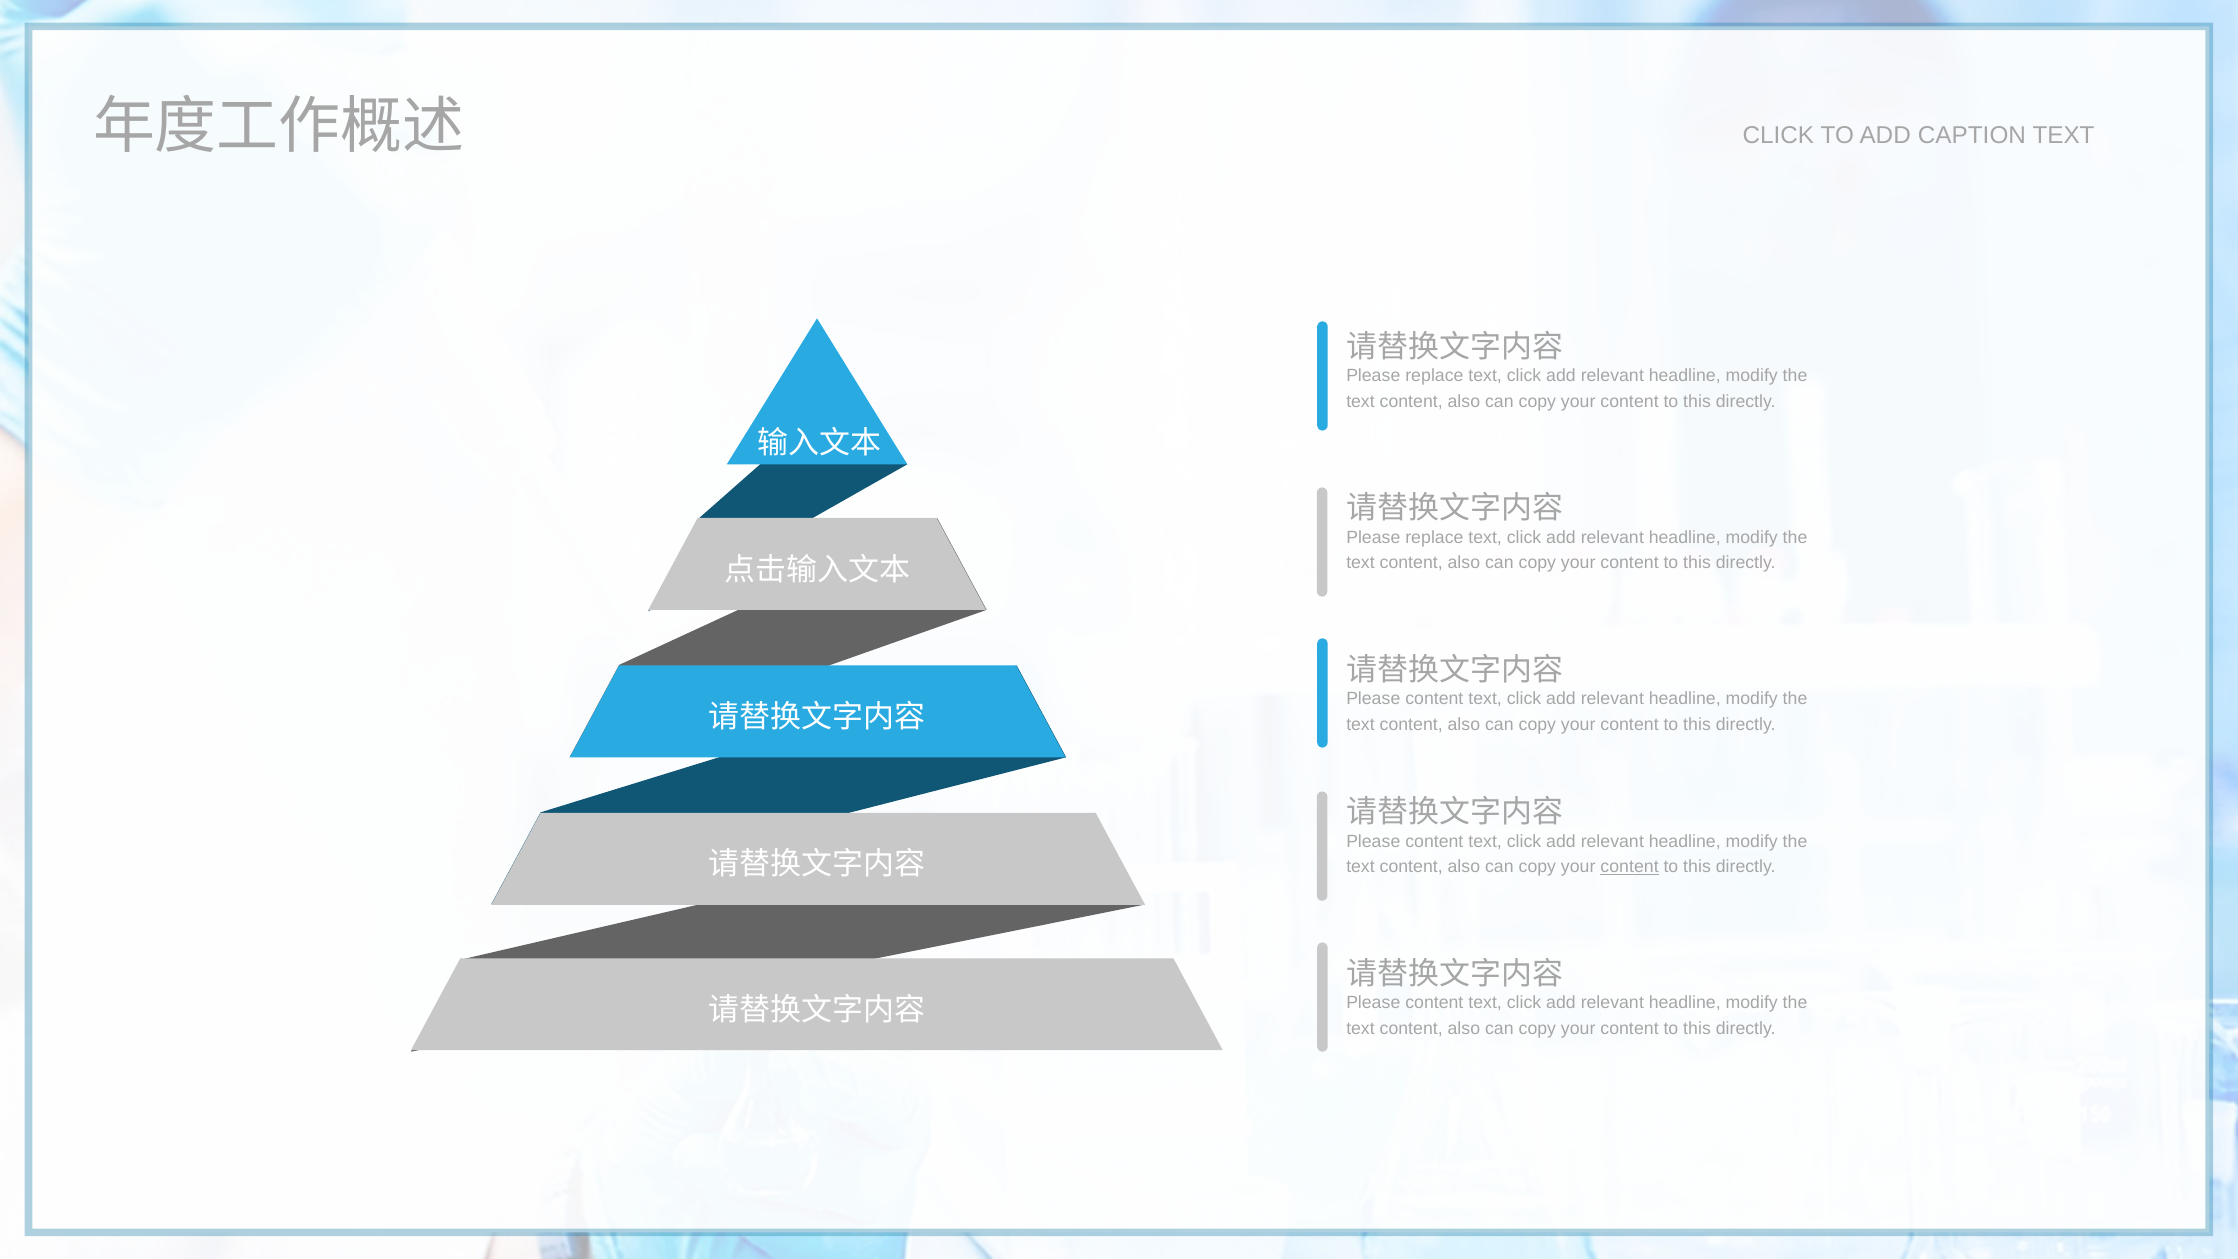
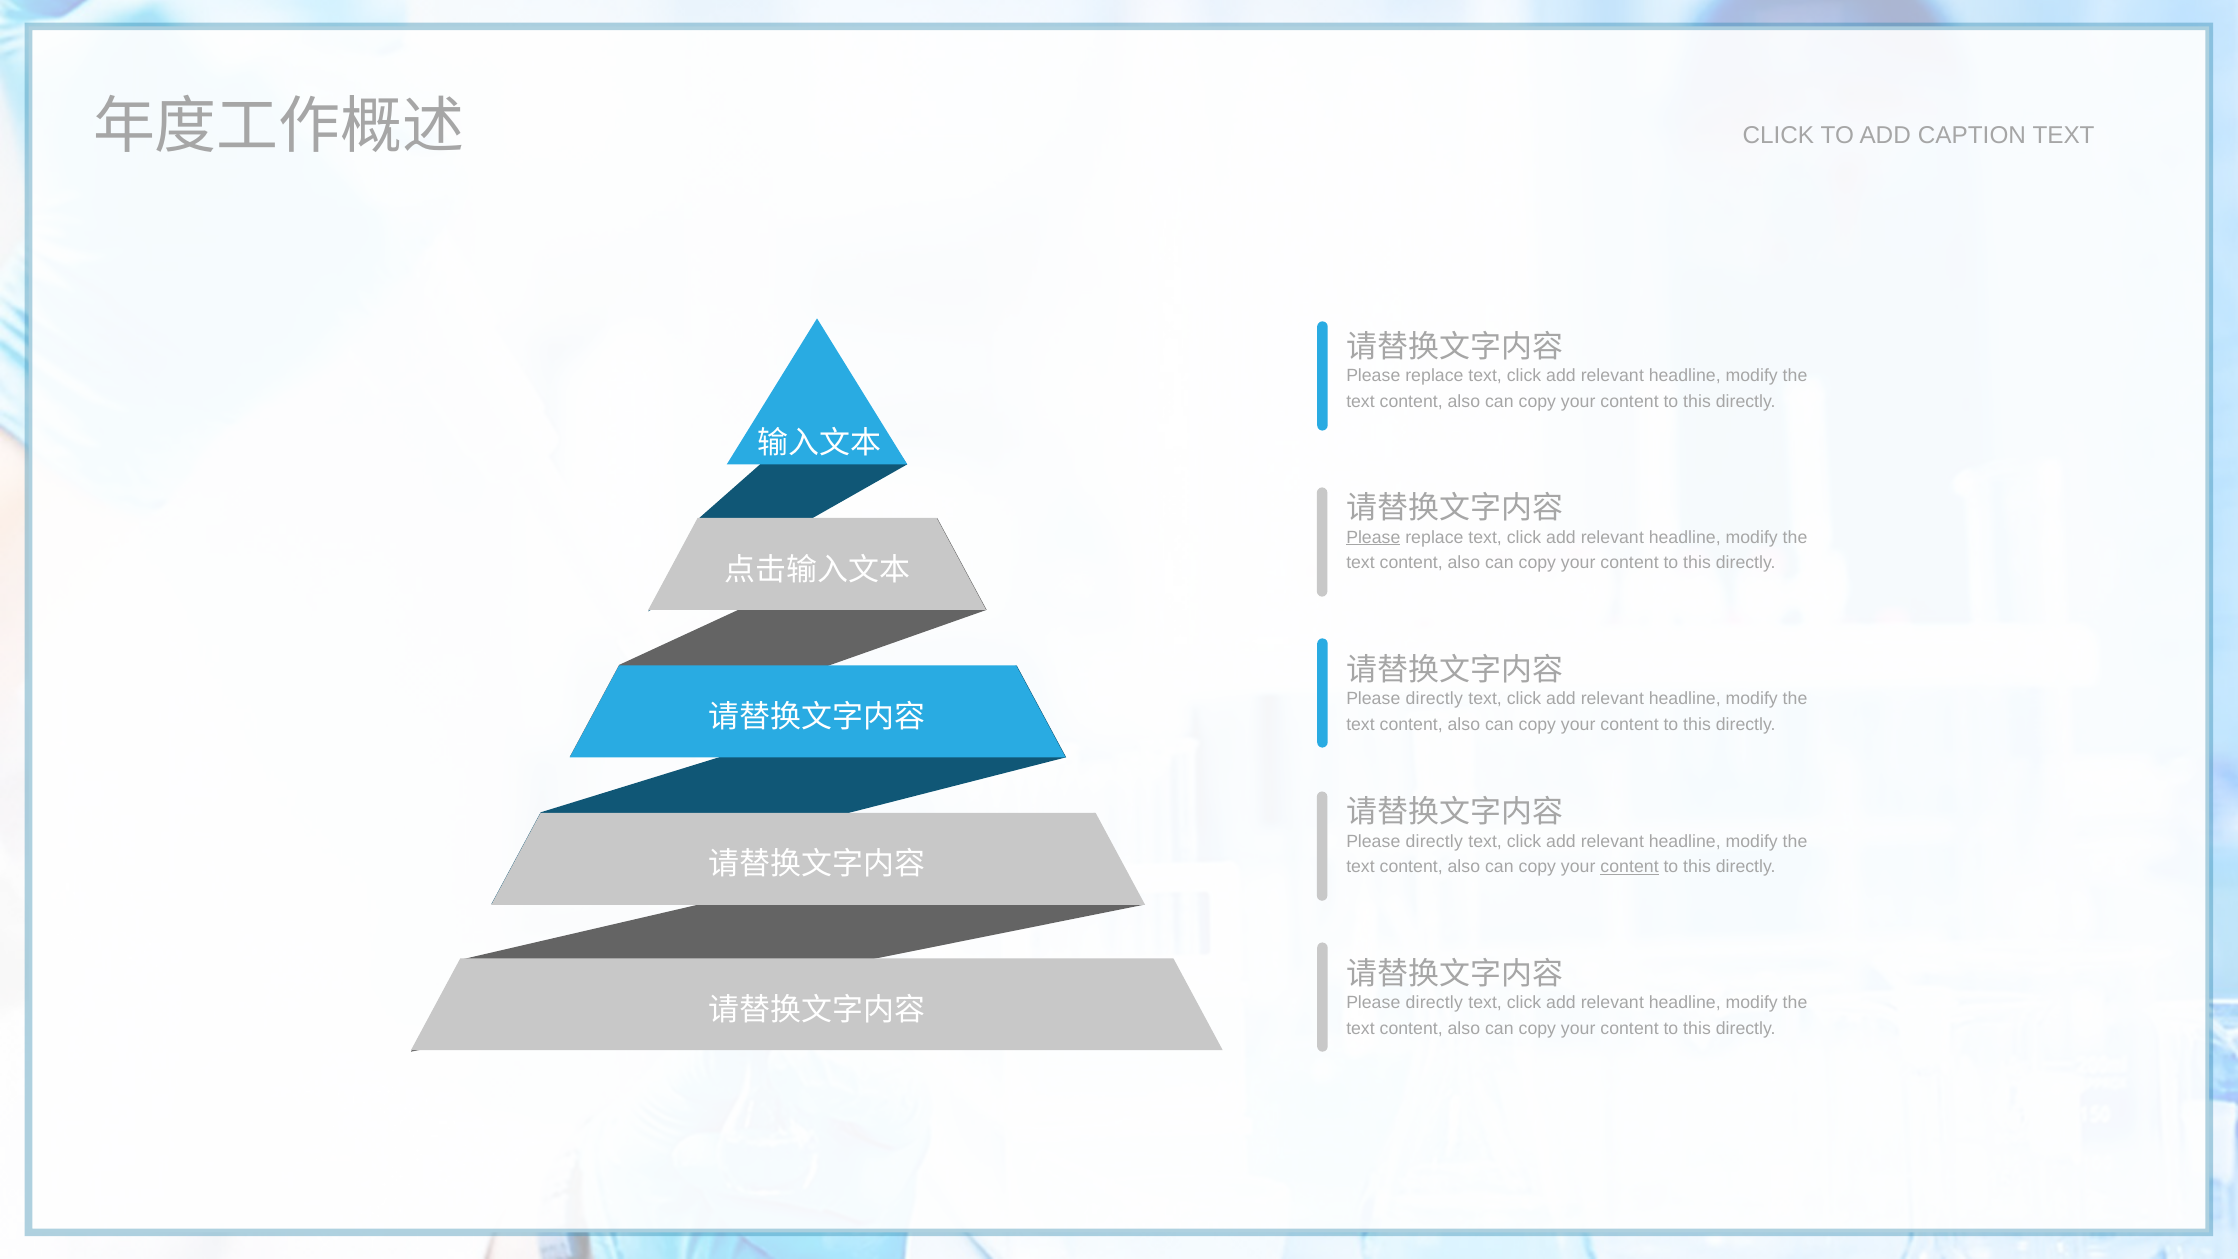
Please underline: none -> present (1373, 537)
content: content -> directly (1434, 699)
content: content -> directly (1434, 841)
content: content -> directly (1434, 1003)
